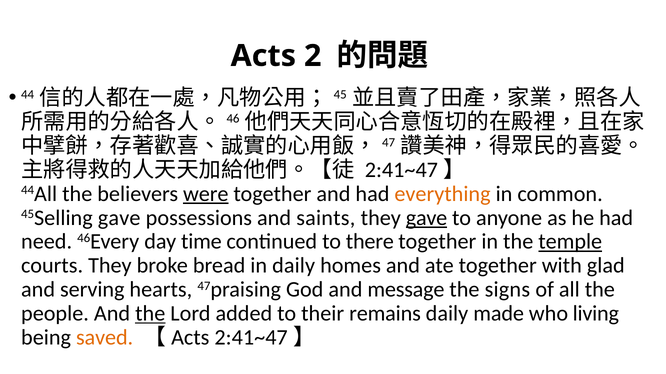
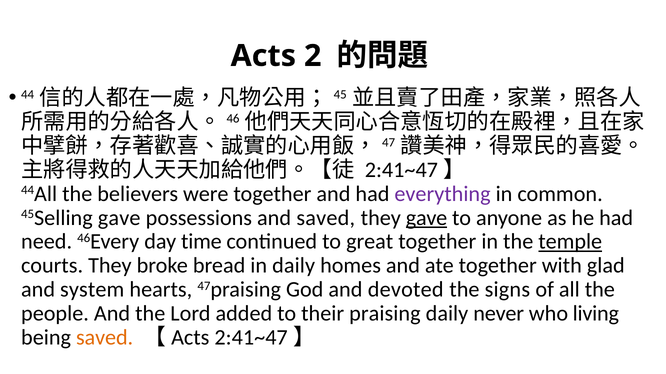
were underline: present -> none (206, 194)
everything colour: orange -> purple (442, 194)
and saints: saints -> saved (326, 218)
there: there -> great (370, 242)
serving: serving -> system (92, 290)
message: message -> devoted (406, 290)
the underline: present -> none (150, 314)
remains: remains -> praising (385, 314)
made: made -> never (499, 314)
